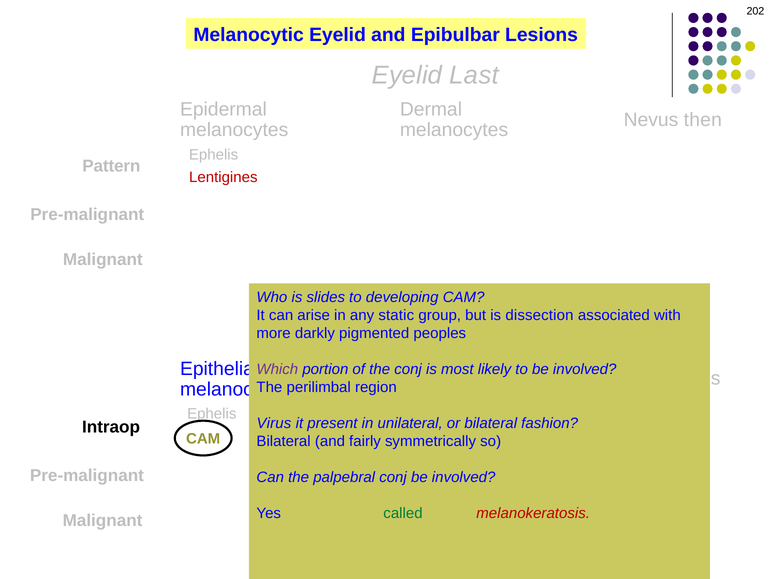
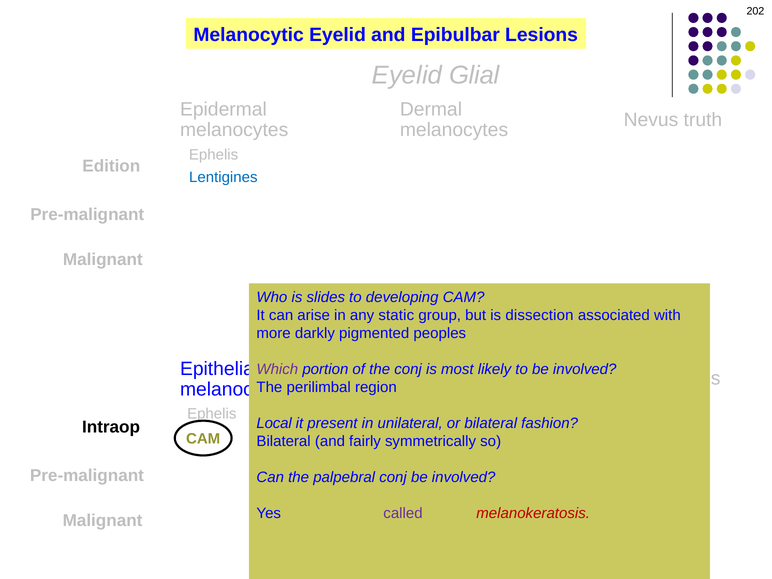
Last: Last -> Glial (474, 75)
then: then -> truth (703, 120)
Pattern: Pattern -> Edition (111, 166)
Lentigines colour: red -> blue (223, 177)
Virus: Virus -> Local (274, 423)
called colour: green -> purple (403, 514)
